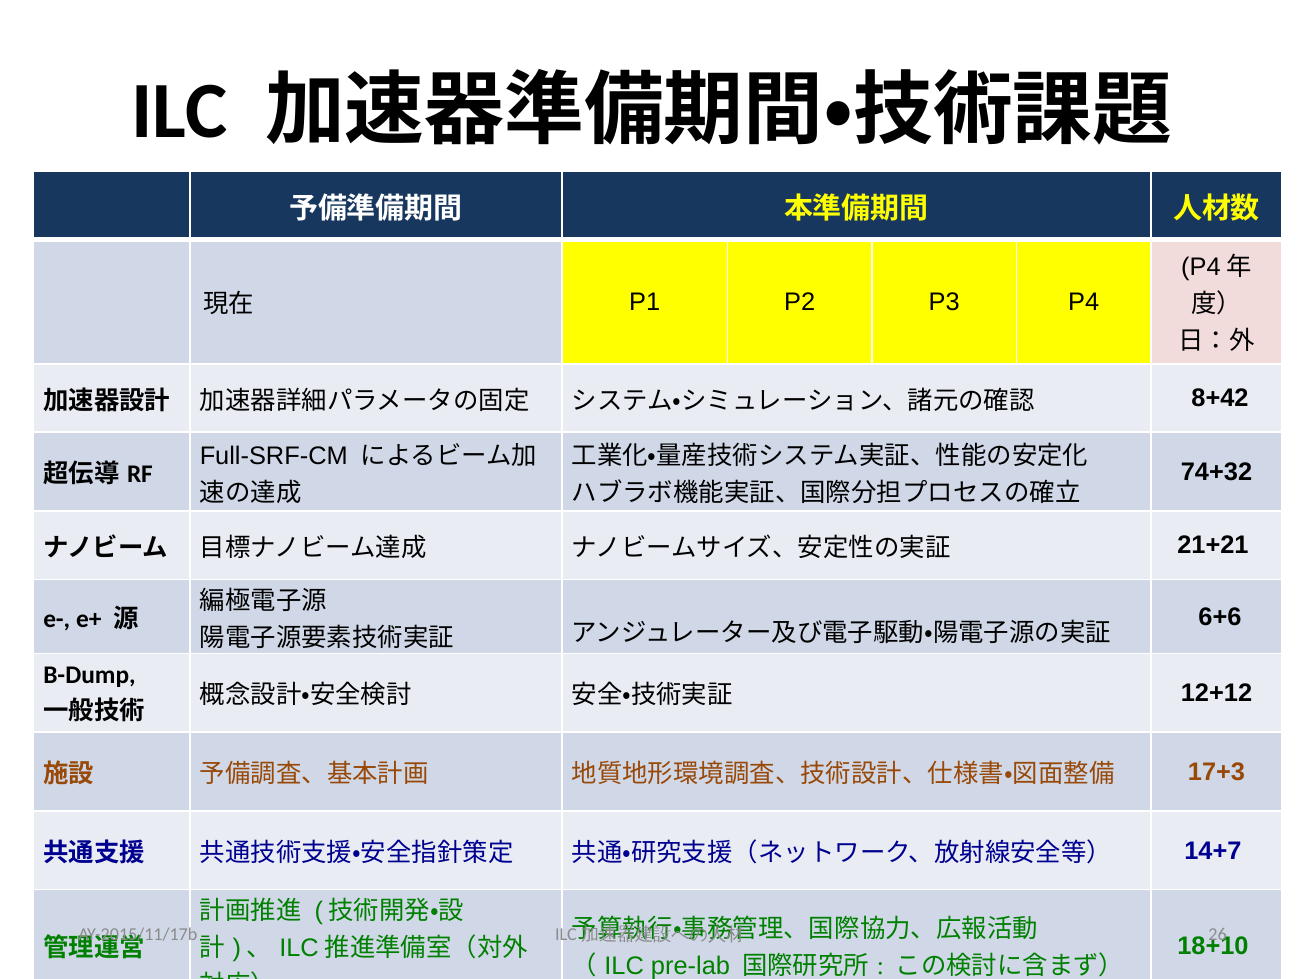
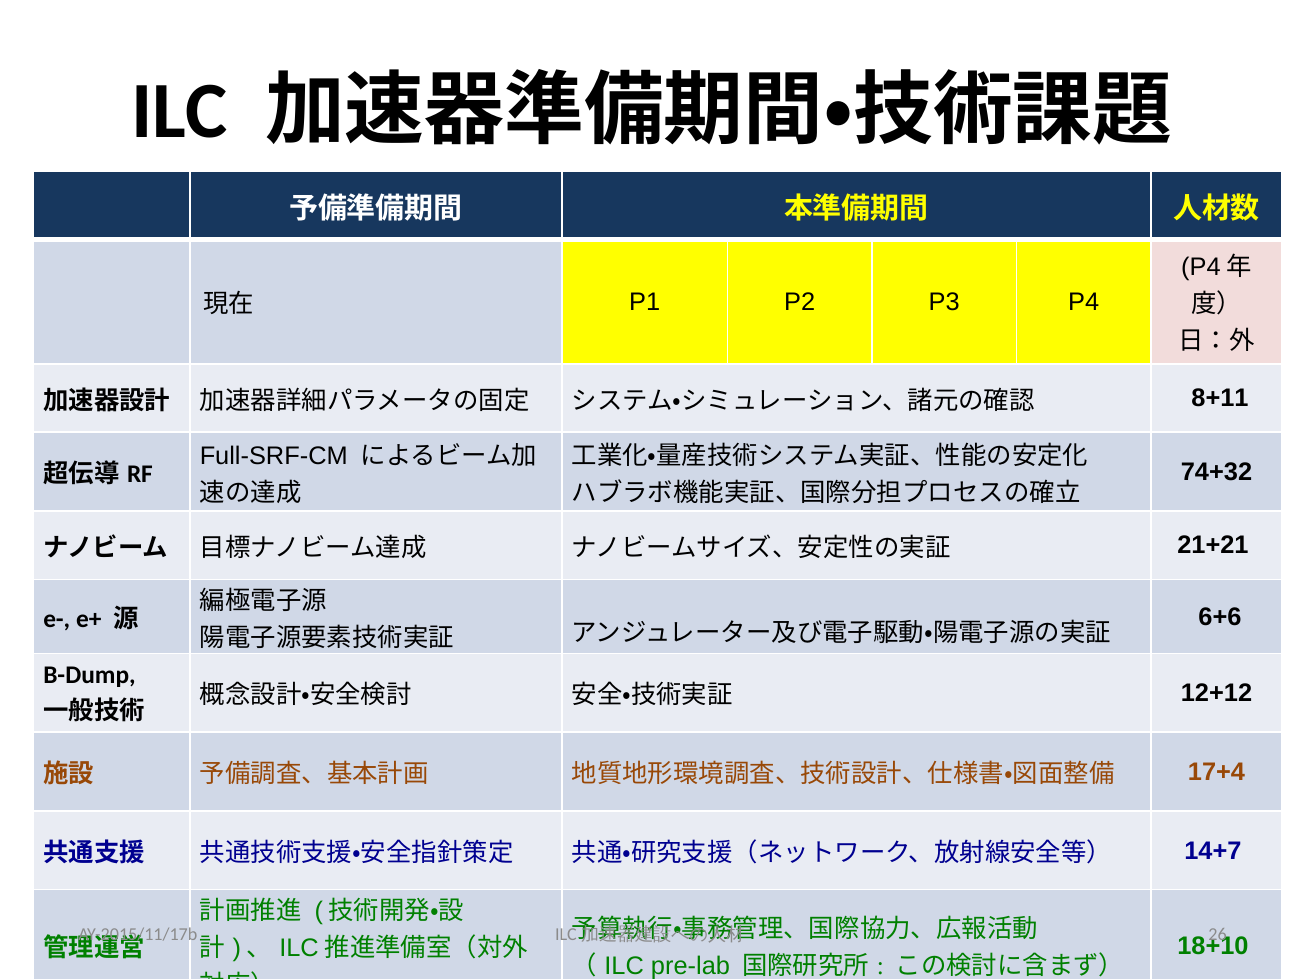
8+42: 8+42 -> 8+11 (1220, 398)
17+3: 17+3 -> 17+4 (1217, 772)
